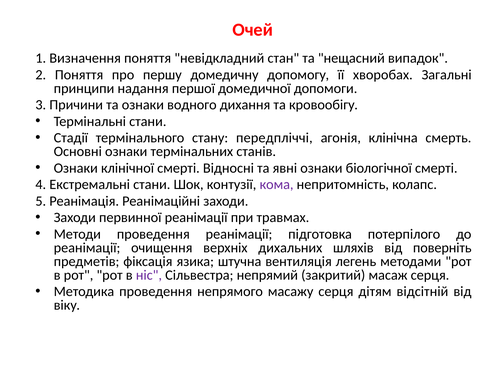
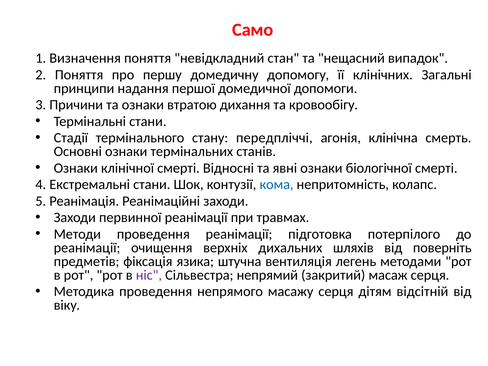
Очей: Очей -> Само (253, 30)
хворобах: хворобах -> клінічних (383, 75)
водного: водного -> втратою (192, 105)
кома colour: purple -> blue (277, 185)
